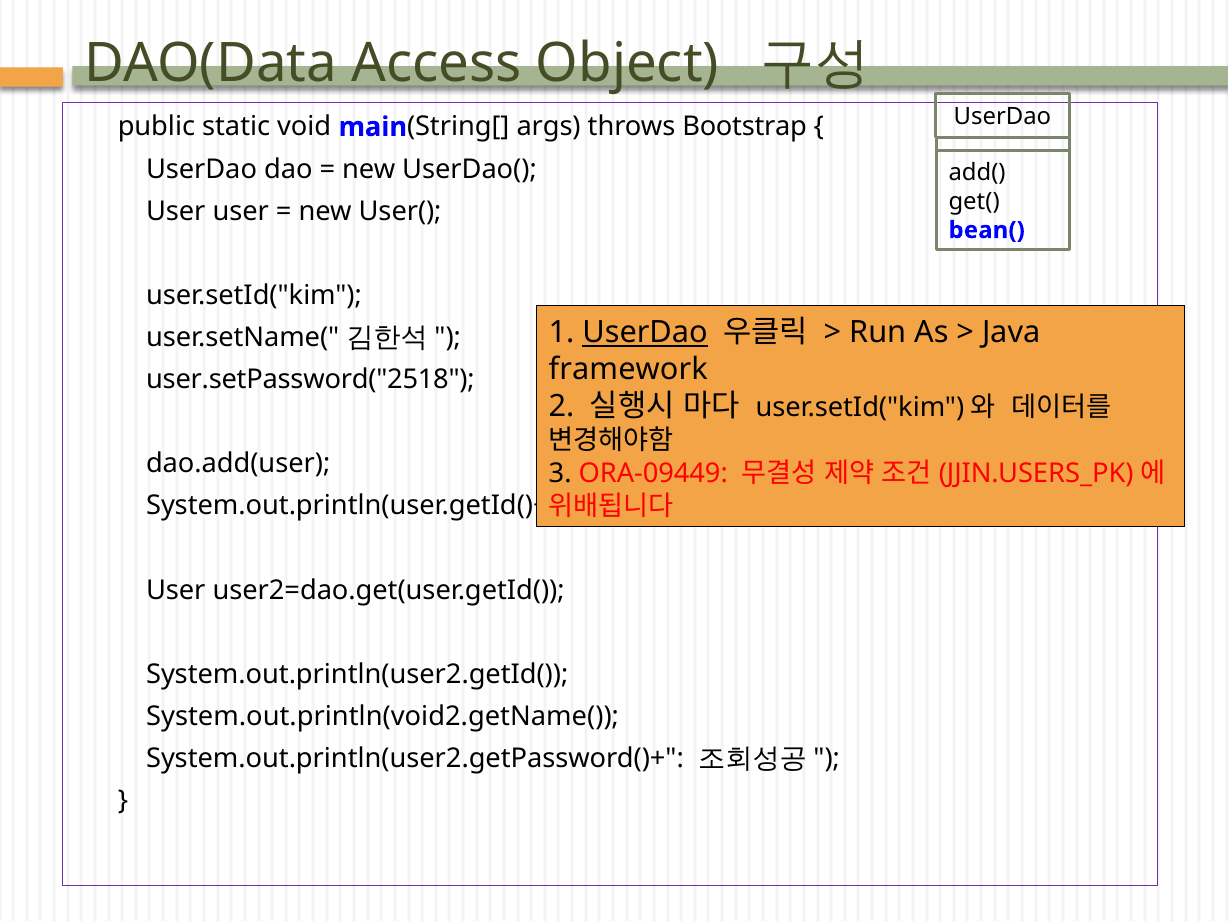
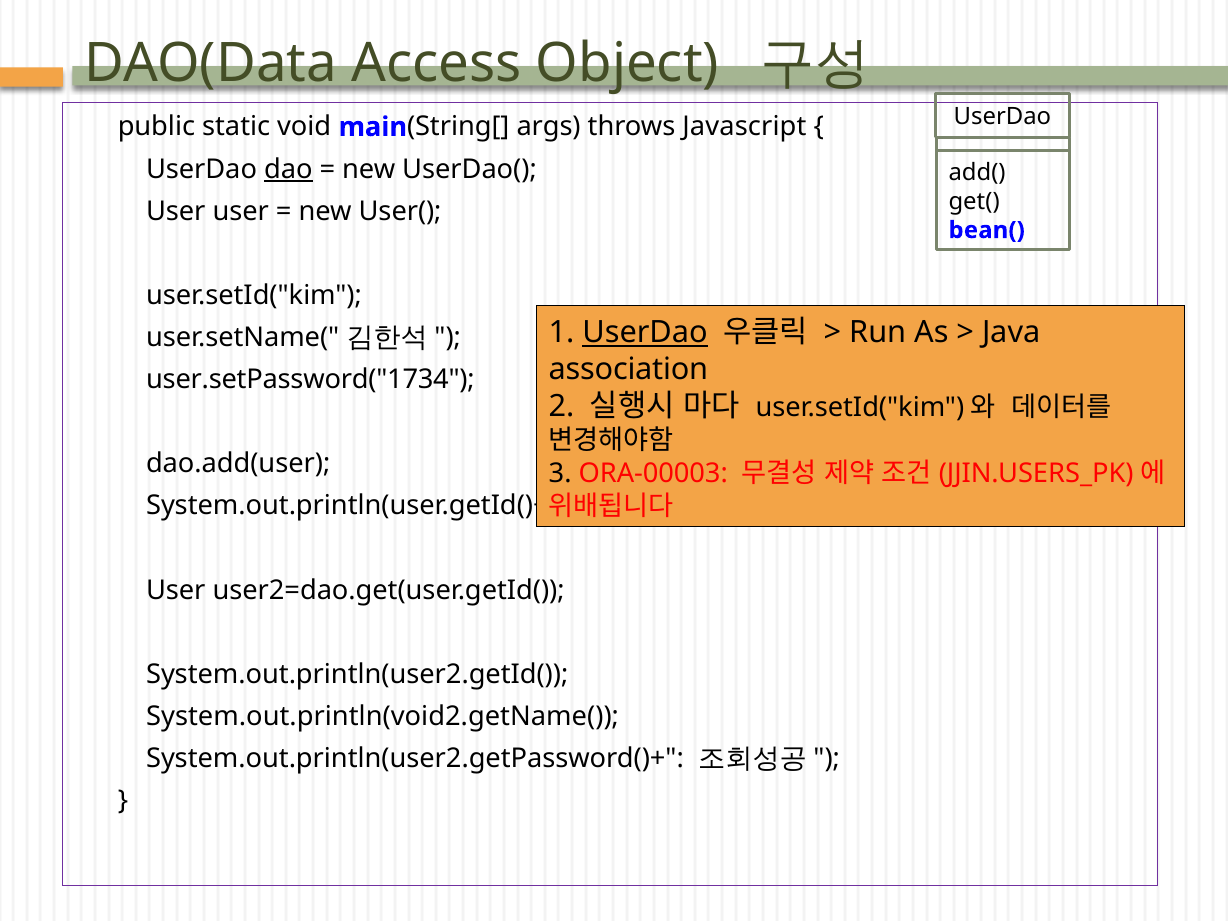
Bootstrap: Bootstrap -> Javascript (744, 127)
dao underline: none -> present (288, 169)
framework: framework -> association (628, 369)
user.setPassword("2518: user.setPassword("2518 -> user.setPassword("1734 (310, 380)
ORA-09449: ORA-09449 -> ORA-00003 (653, 473)
